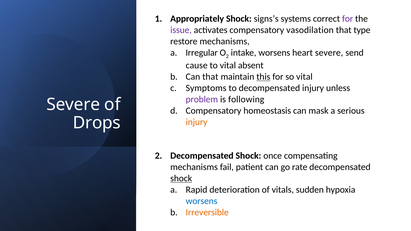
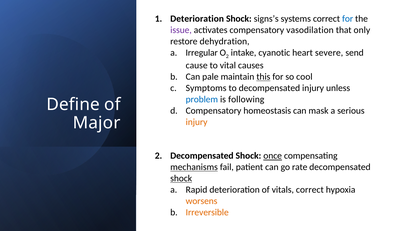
Appropriately: Appropriately -> Deterioration (197, 19)
for colour: purple -> blue (348, 19)
type: type -> only (362, 30)
restore mechanisms: mechanisms -> dehydration (225, 41)
intake worsens: worsens -> cyanotic (274, 53)
absent: absent -> causes (251, 66)
Can that: that -> pale (210, 77)
so vital: vital -> cool (304, 77)
problem colour: purple -> blue (202, 99)
Severe: Severe -> Define (73, 105)
Drops: Drops -> Major (97, 123)
once underline: none -> present (273, 156)
mechanisms underline: none -> present (194, 167)
vitals sudden: sudden -> correct (310, 190)
worsens colour: blue -> orange (202, 201)
